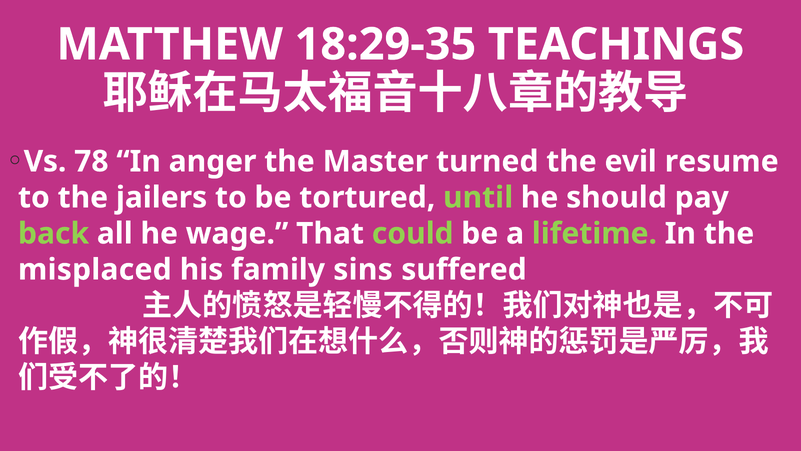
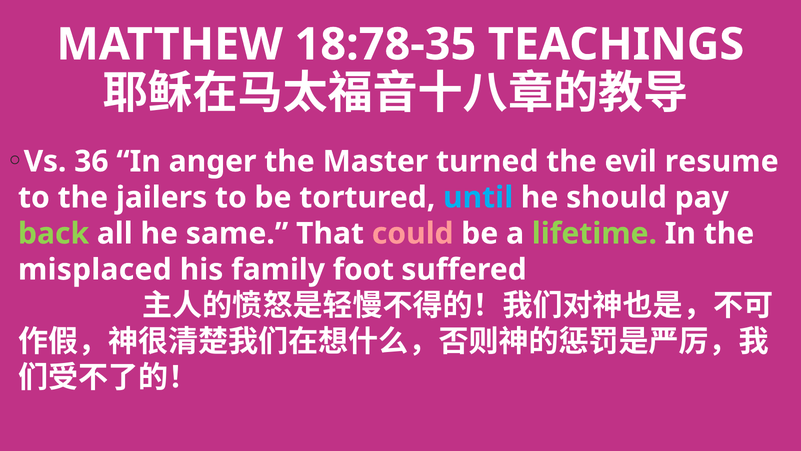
18:29-35: 18:29-35 -> 18:78-35 (385, 44)
78: 78 -> 36 (91, 161)
until colour: light green -> light blue (478, 197)
wage: wage -> same (237, 233)
could colour: light green -> pink (413, 233)
sins: sins -> foot (363, 269)
